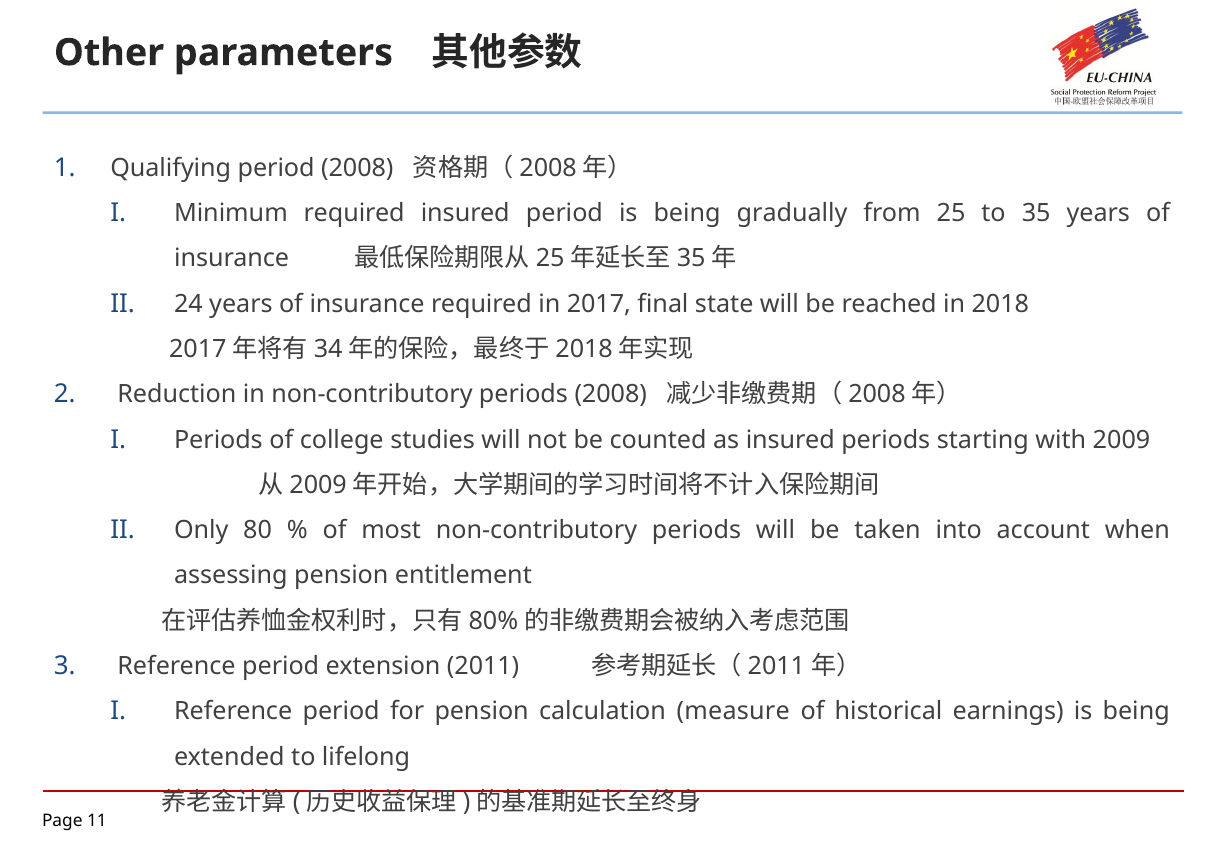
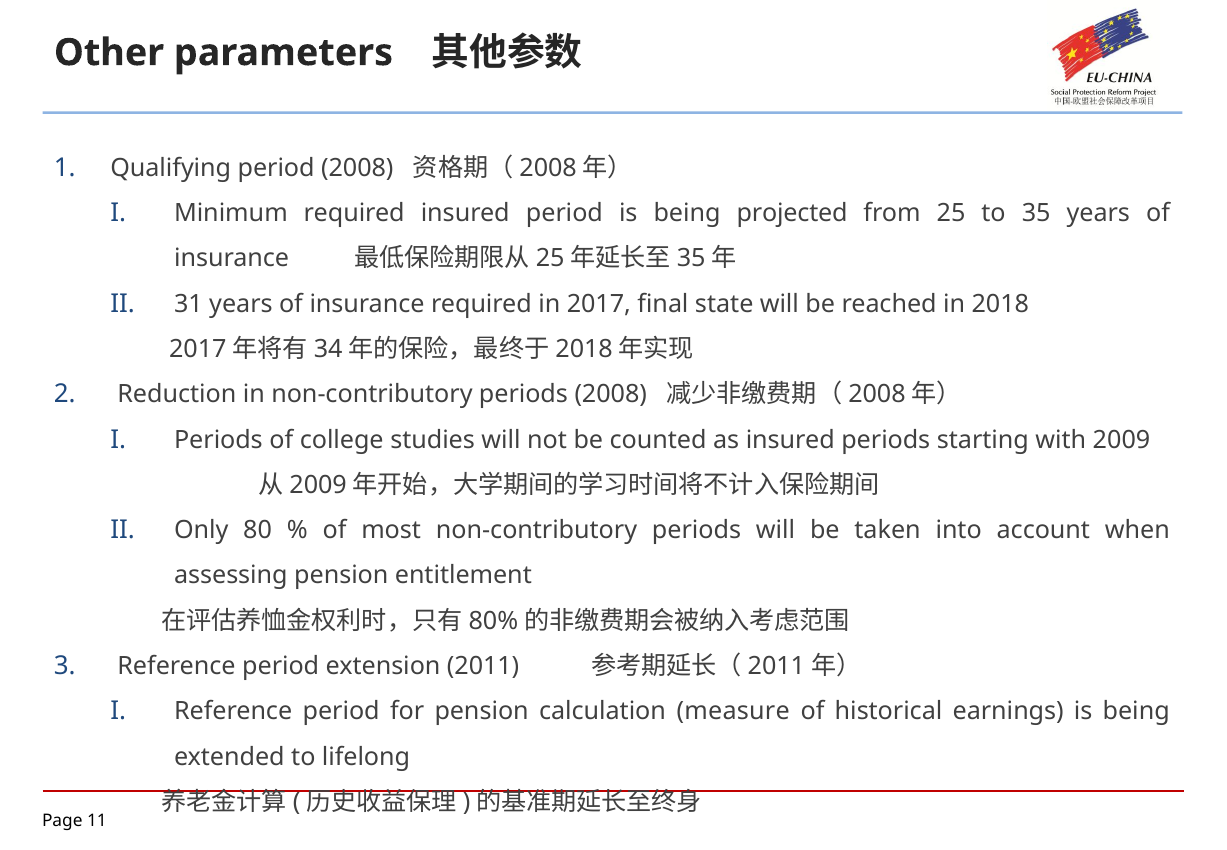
gradually: gradually -> projected (792, 213)
24: 24 -> 31 (188, 304)
